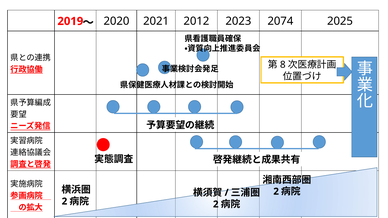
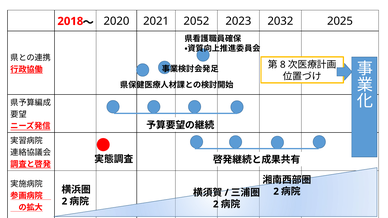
2019: 2019 -> 2018 (70, 21)
2012: 2012 -> 2052 (196, 21)
2074: 2074 -> 2032 (280, 21)
